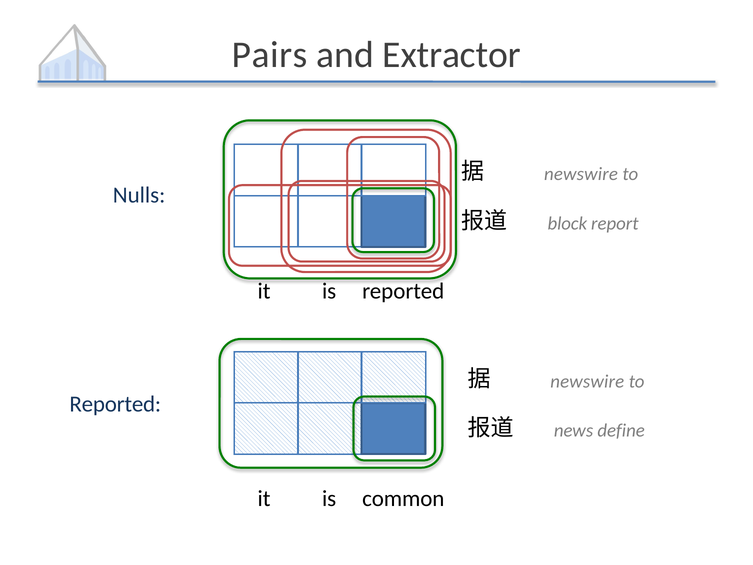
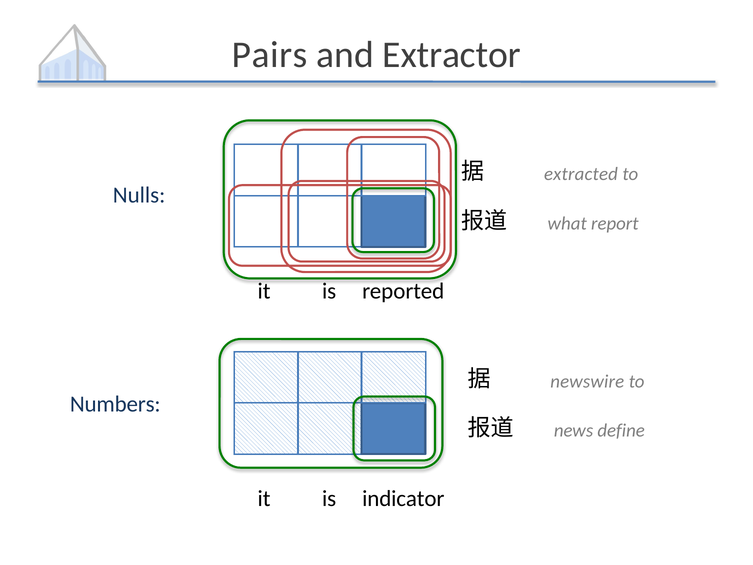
newswire: newswire -> extracted (581, 174)
block: block -> what (567, 223)
Reported: Reported -> Numbers (115, 404)
common: common -> indicator (403, 498)
